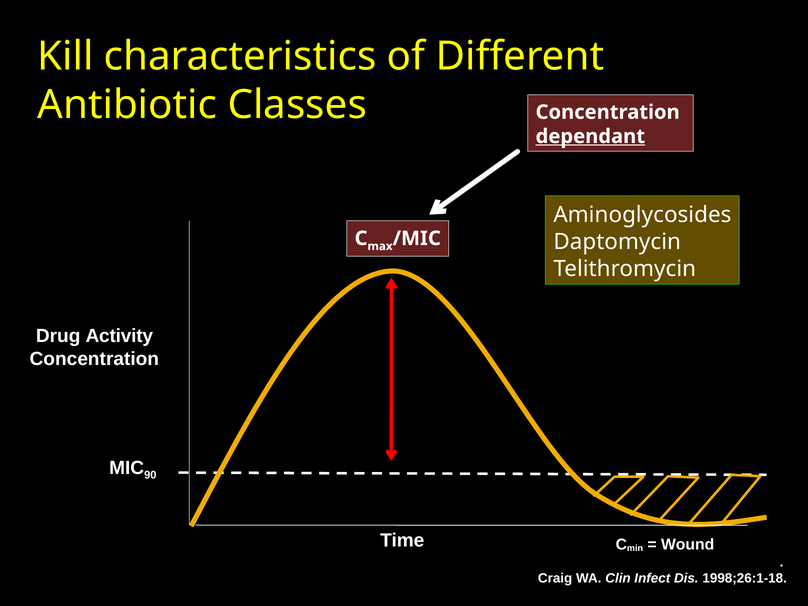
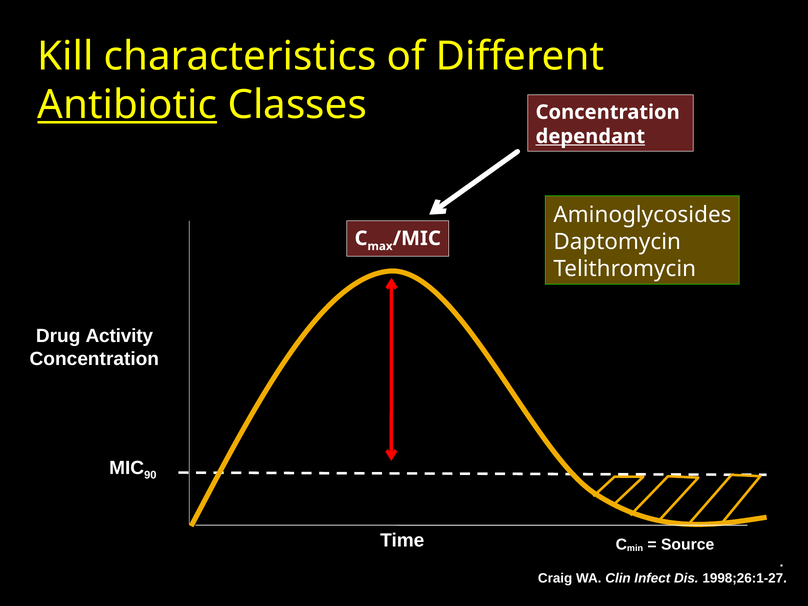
Antibiotic underline: none -> present (127, 105)
Wound: Wound -> Source (688, 545)
1998;26:1-18: 1998;26:1-18 -> 1998;26:1-27 (745, 578)
